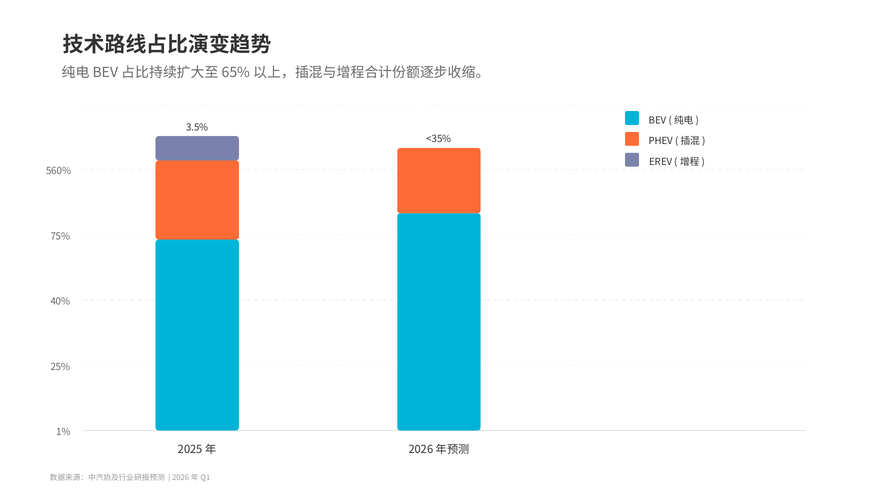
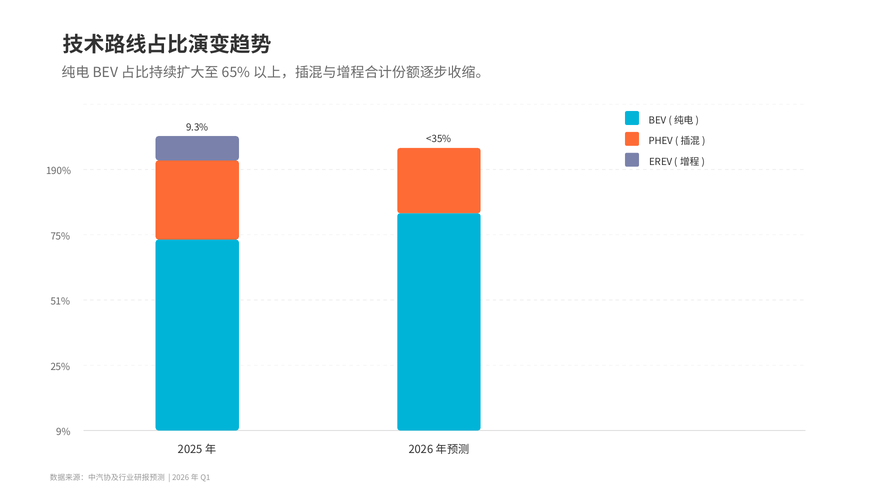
3.5%: 3.5% -> 9.3% (197, 127)
560%: 560% -> 190% (59, 171)
40%: 40% -> 51% (60, 302)
1%: 1% -> 9% (63, 432)
